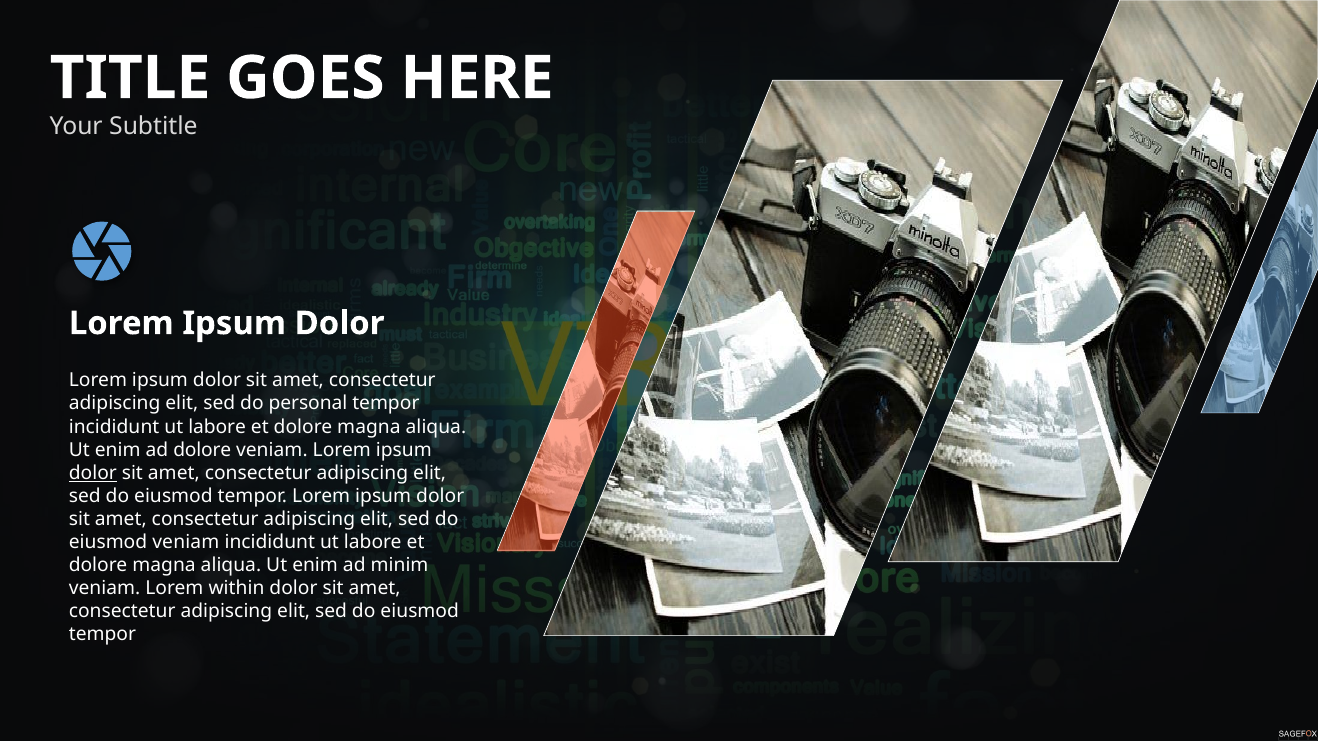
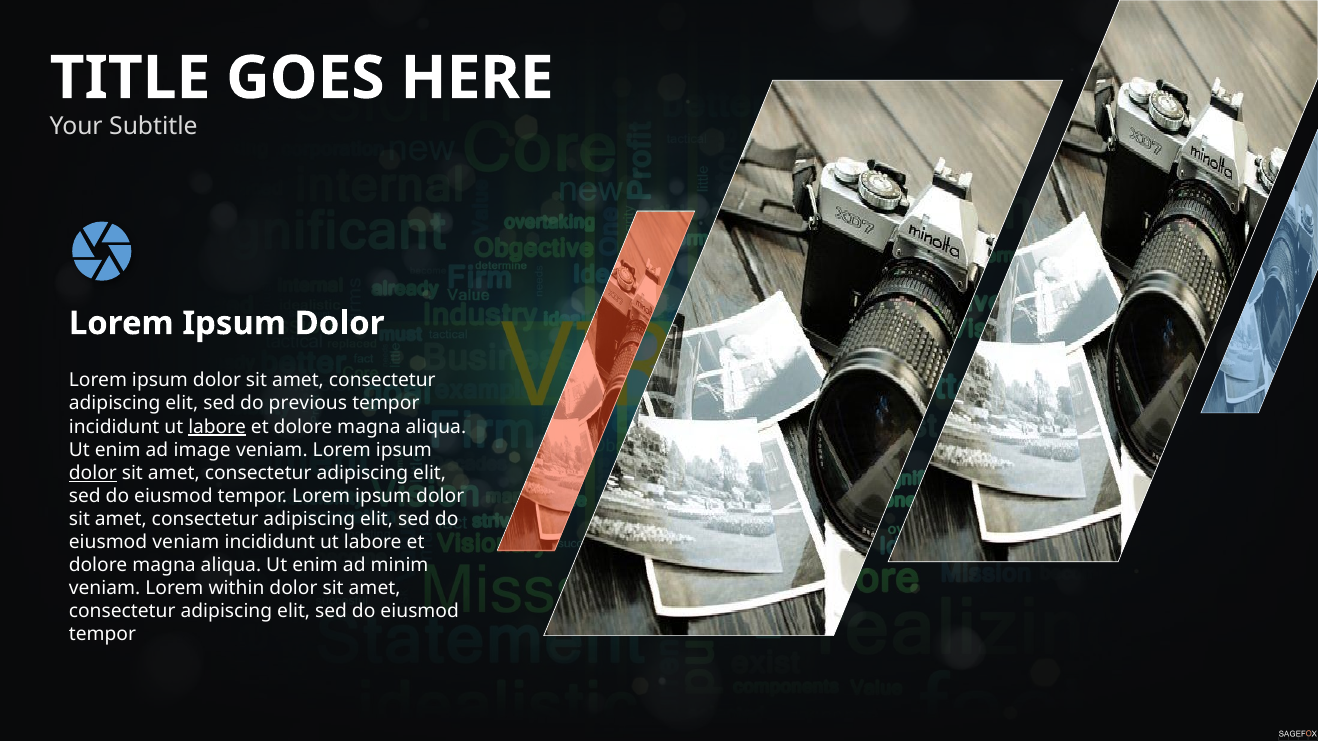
personal: personal -> previous (308, 404)
labore underline: none -> present (217, 427)
ad dolore: dolore -> image (202, 450)
